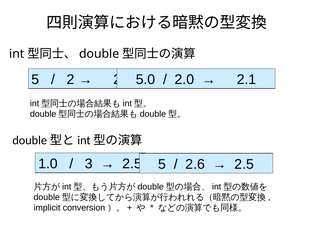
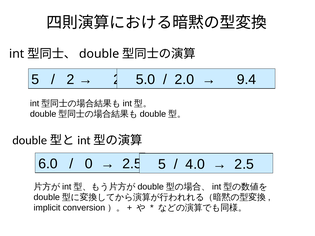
2.1: 2.1 -> 9.4 (246, 80)
1.0: 1.0 -> 6.0 (48, 164)
3: 3 -> 0 (89, 164)
2.6: 2.6 -> 4.0 (195, 164)
